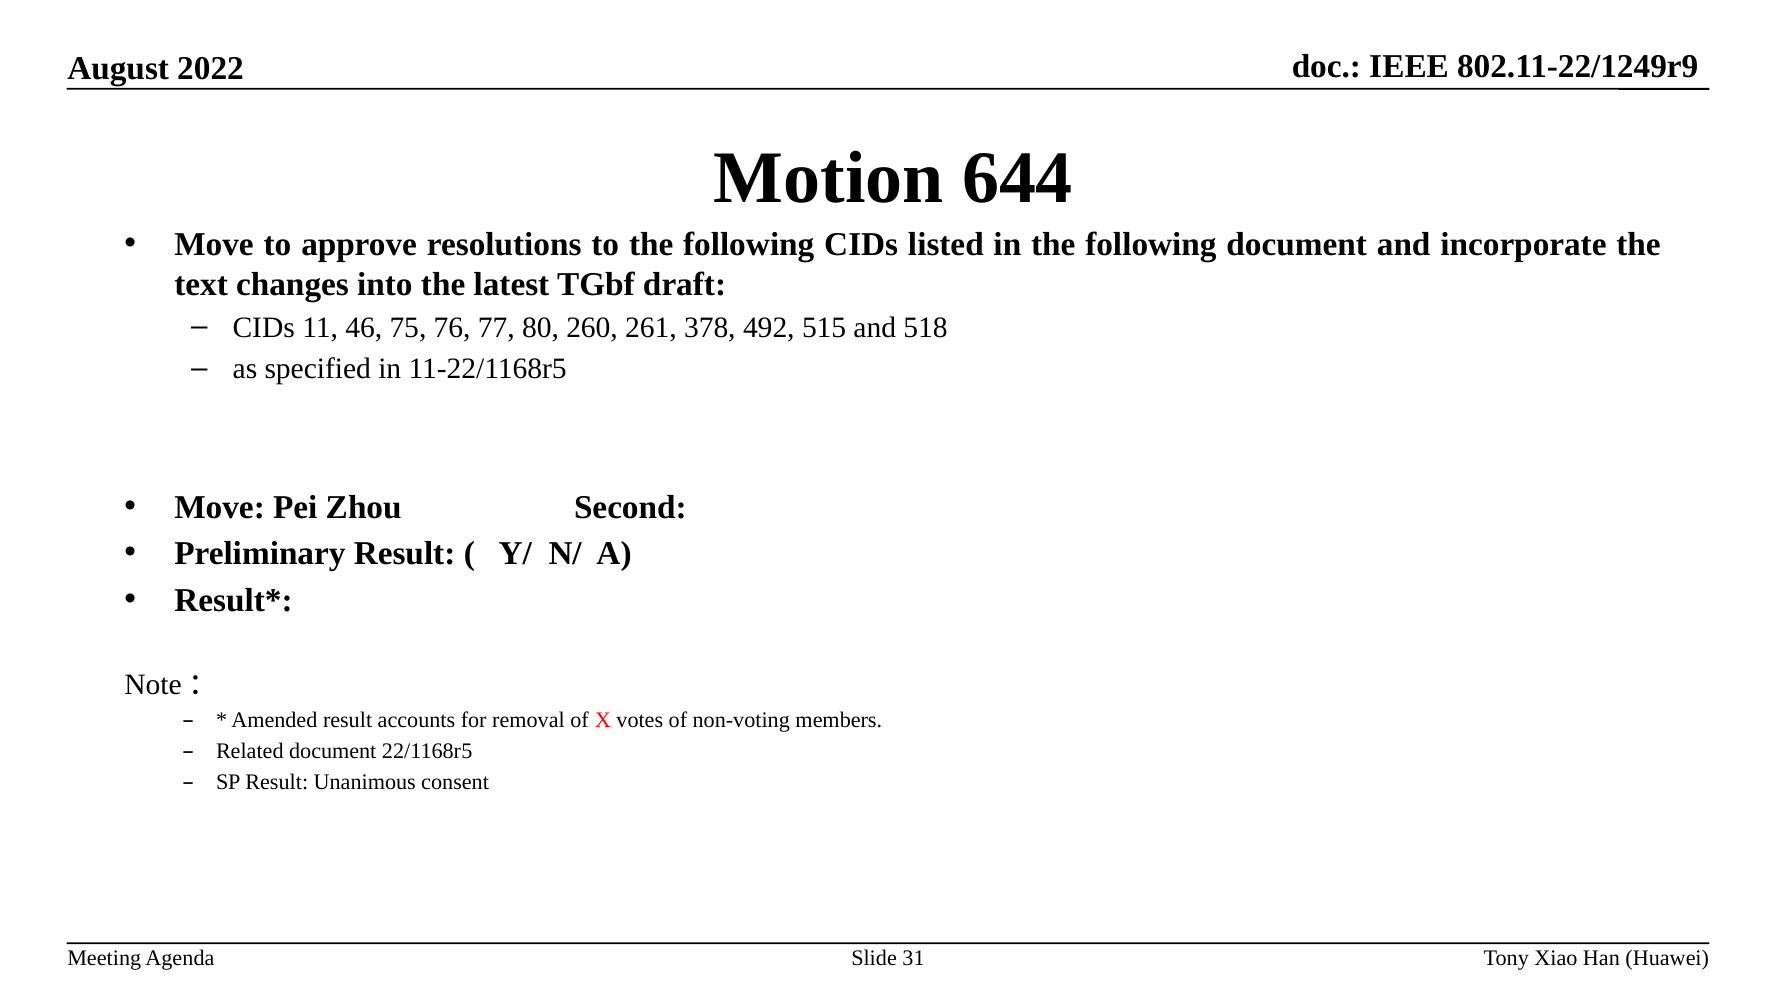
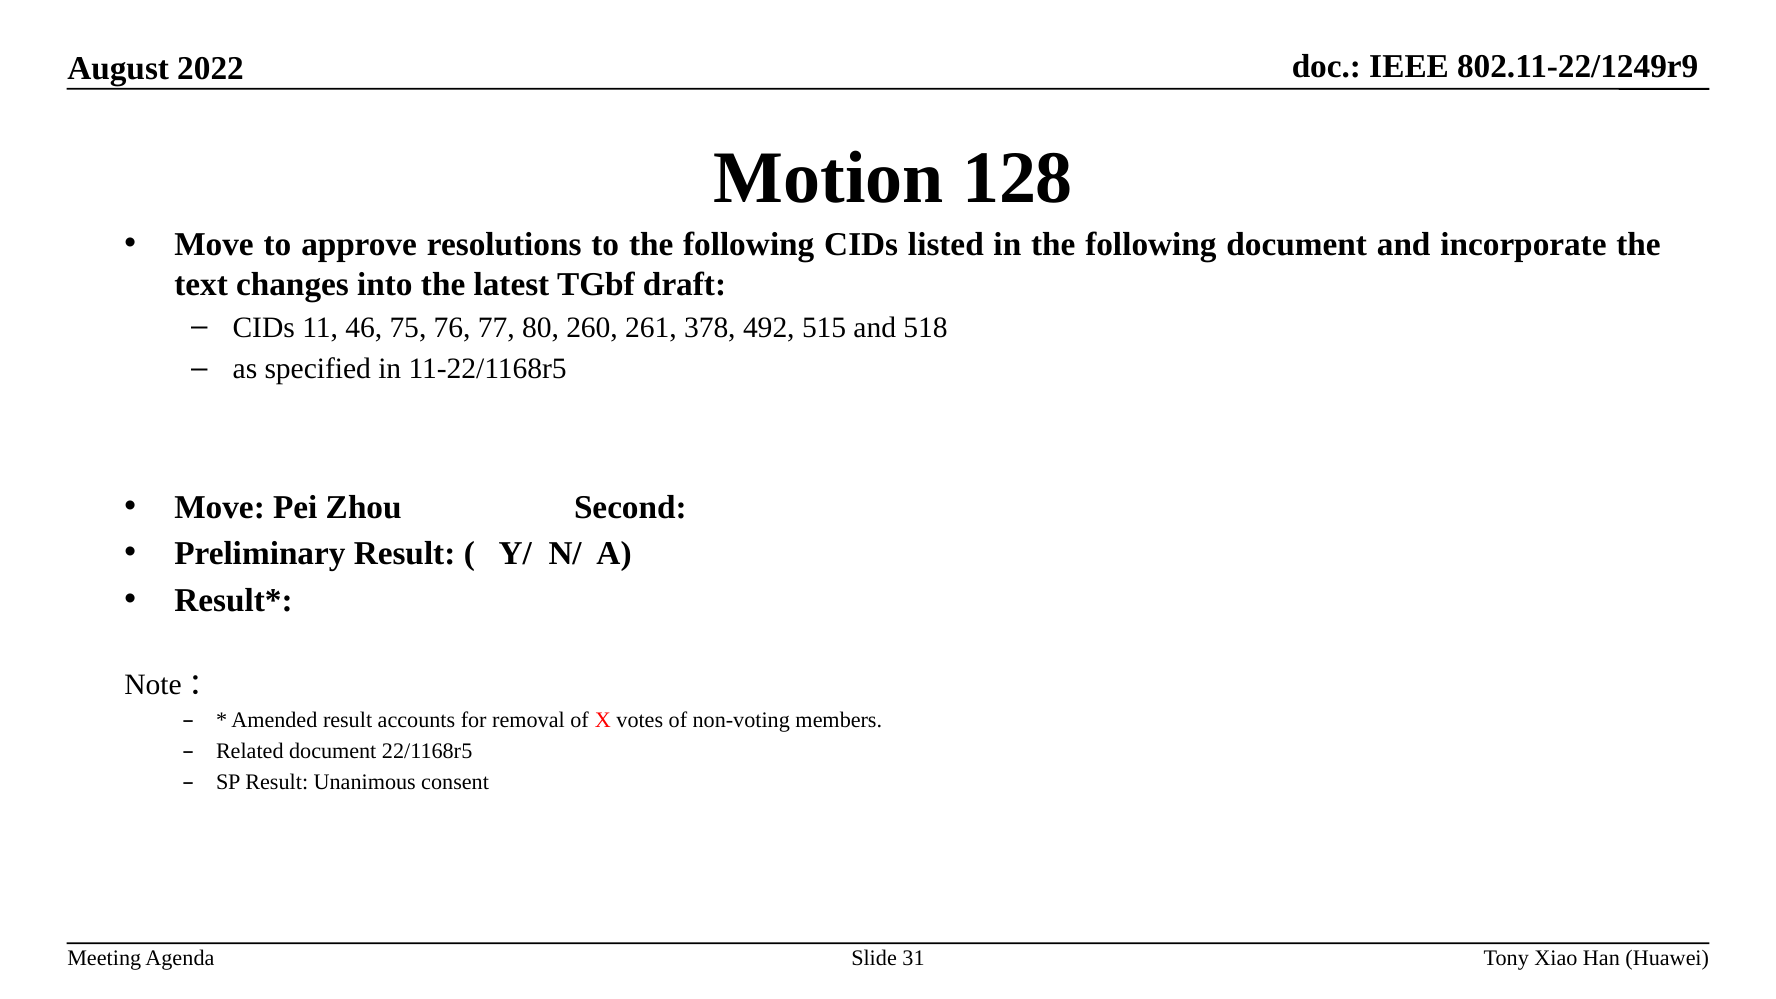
644: 644 -> 128 (1018, 178)
